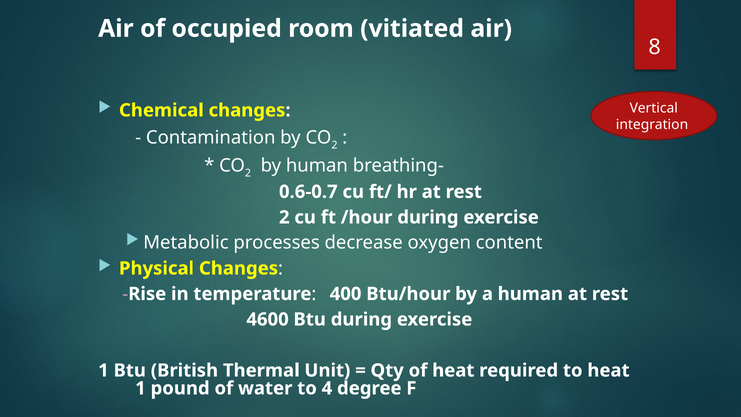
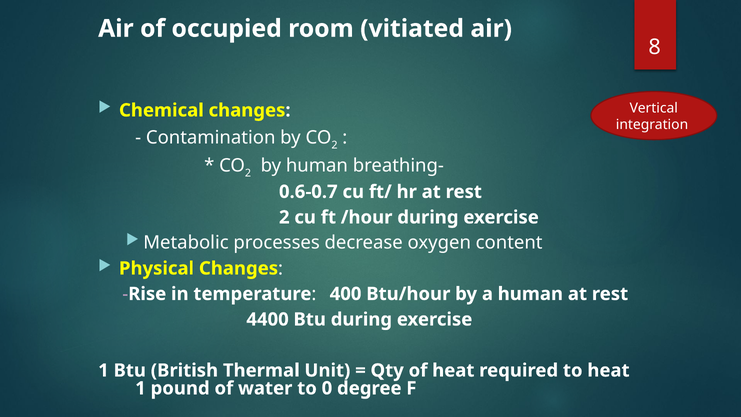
4600: 4600 -> 4400 (268, 319)
4: 4 -> 0 (327, 388)
